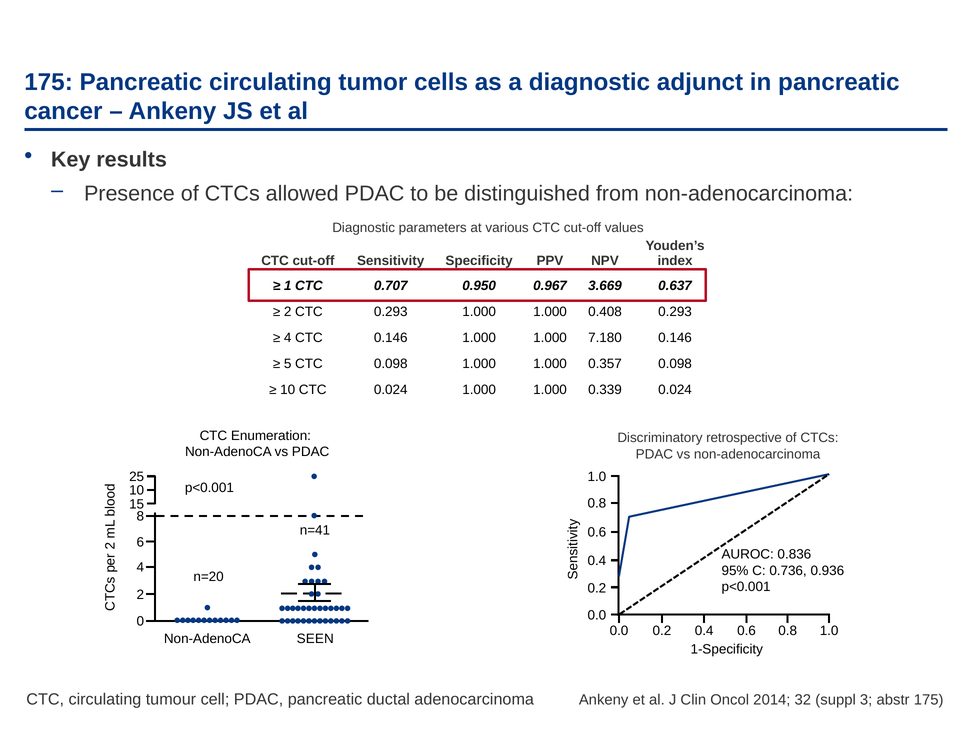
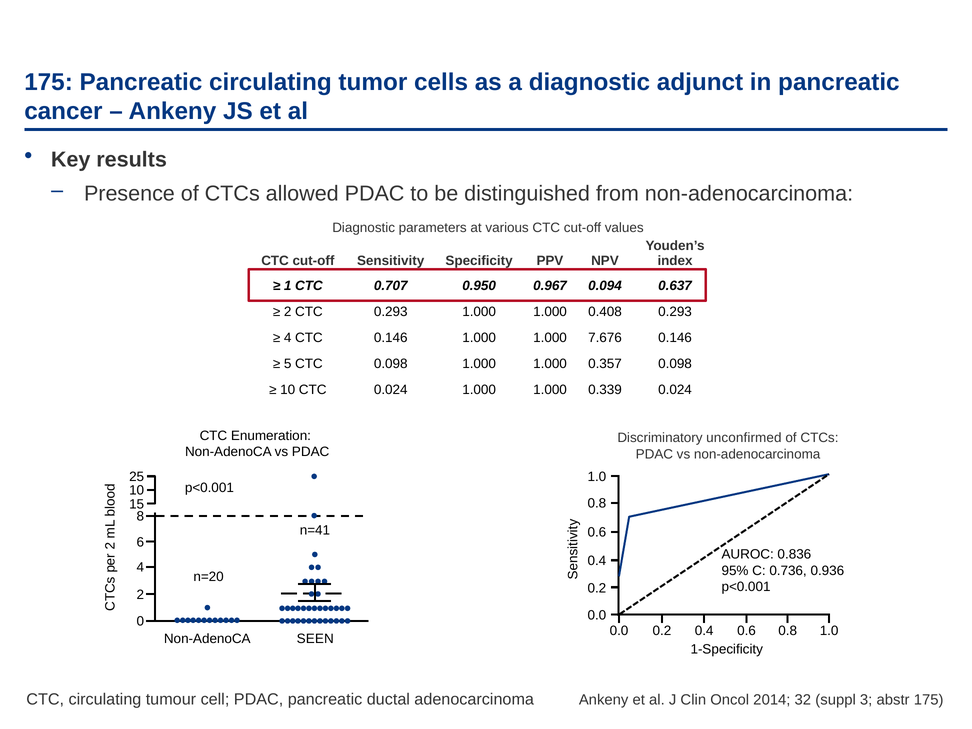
3.669: 3.669 -> 0.094 (605, 286)
7.180: 7.180 -> 7.676 (605, 338)
retrospective: retrospective -> unconfirmed (744, 438)
